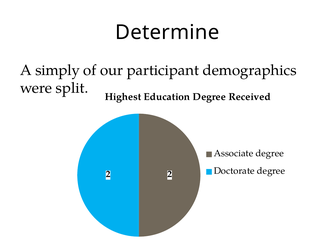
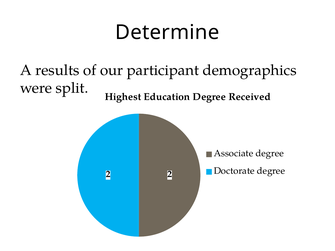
simply: simply -> results (57, 70)
